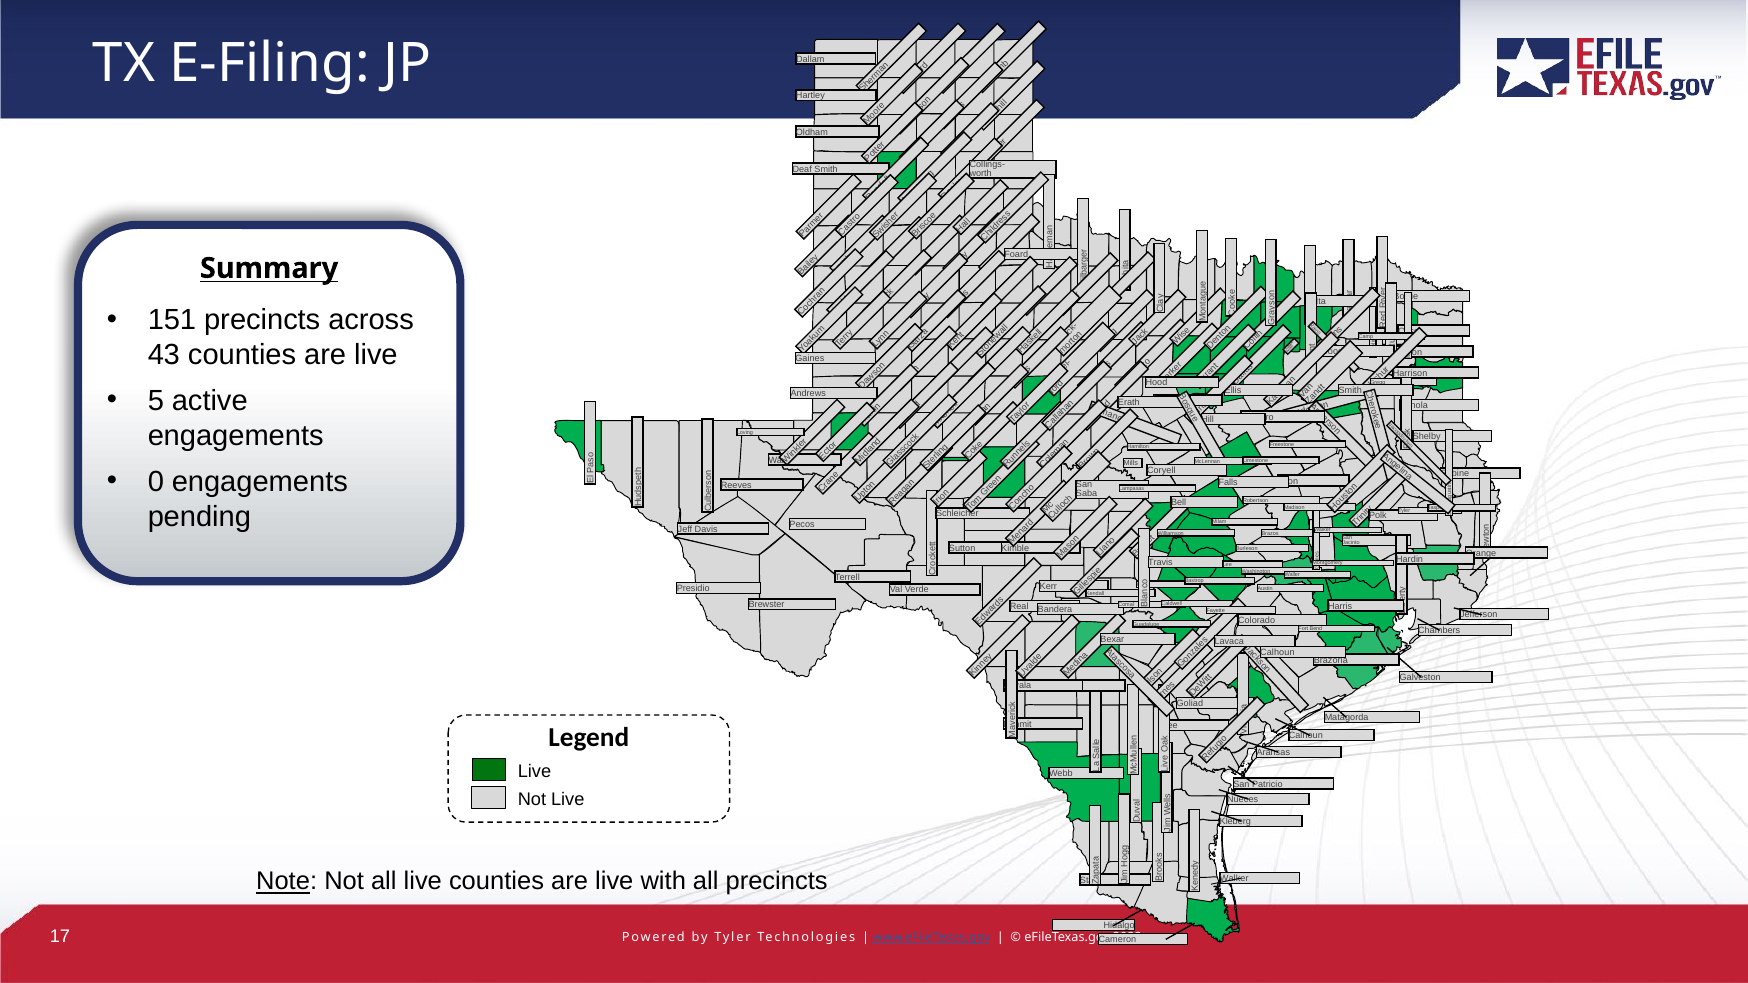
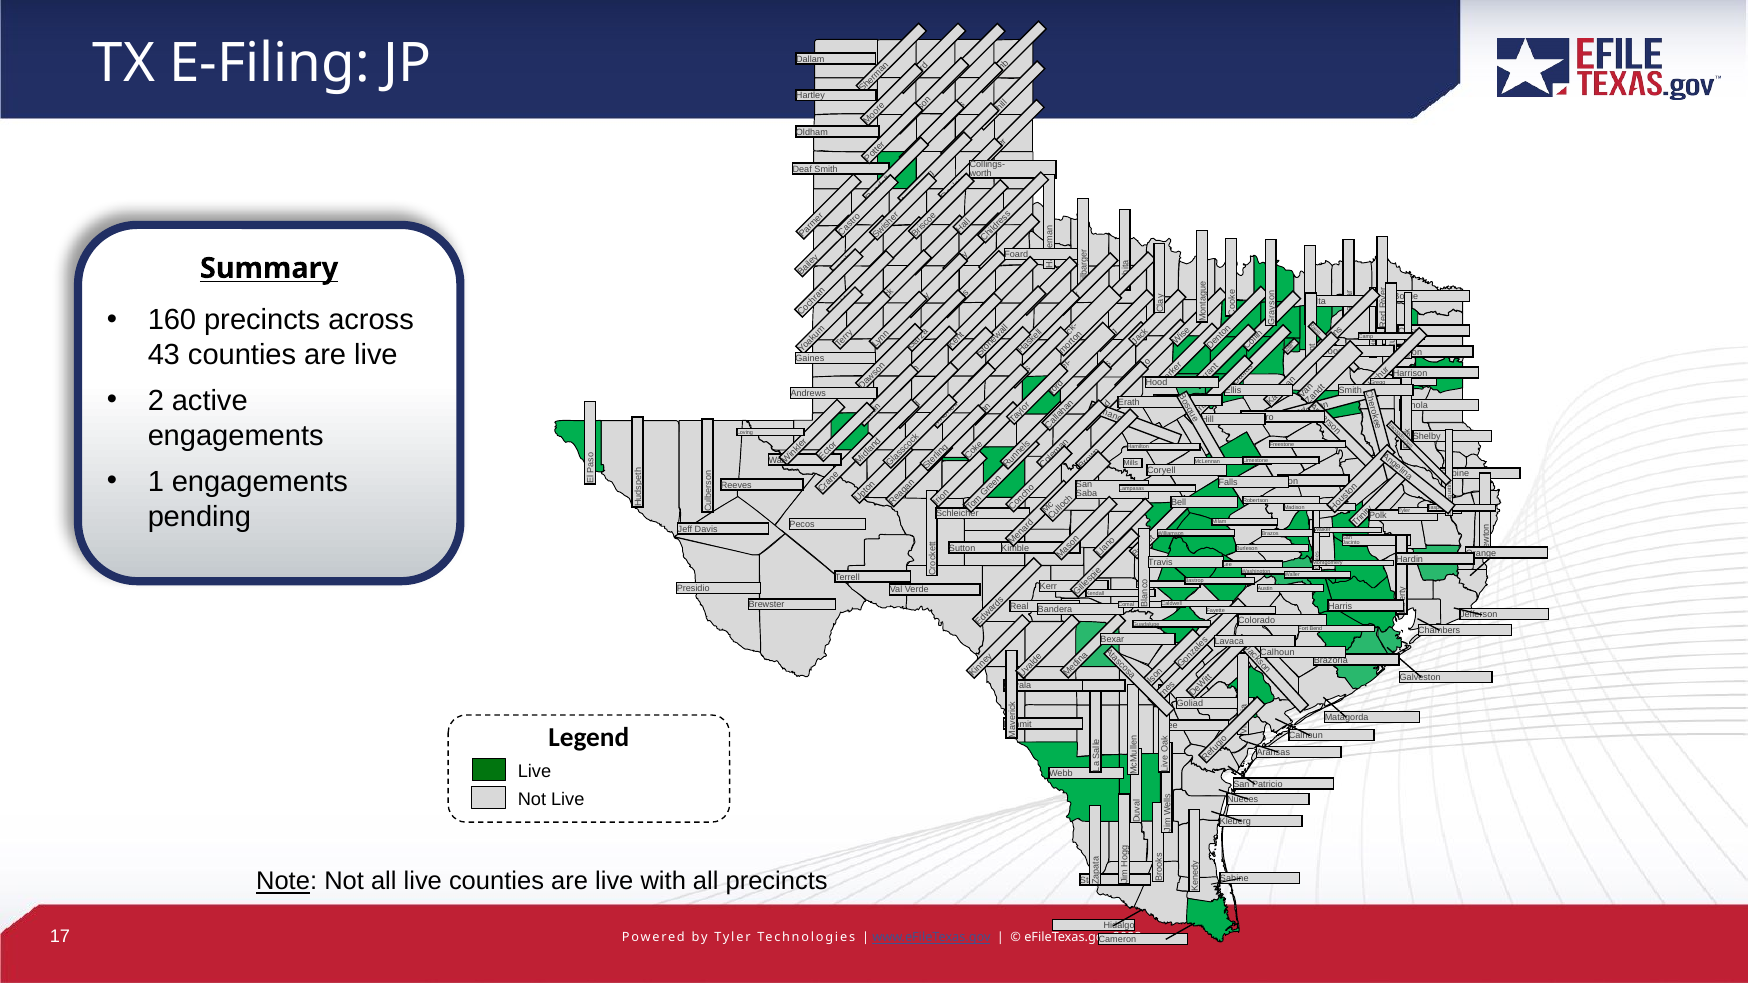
151: 151 -> 160 (172, 320)
5: 5 -> 2 (156, 401)
0: 0 -> 1 (156, 482)
Walker: Walker -> Sabine (1234, 879)
